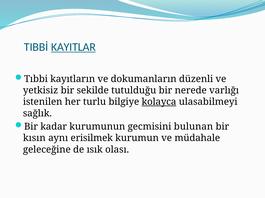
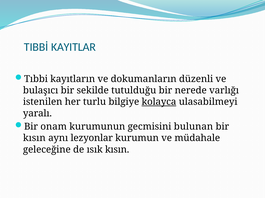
KAYITLAR underline: present -> none (73, 47)
yetkisiz: yetkisiz -> bulaşıcı (41, 91)
sağlık: sağlık -> yaralı (37, 114)
kadar: kadar -> onam (54, 127)
erisilmek: erisilmek -> lezyonlar (92, 139)
ısık olası: olası -> kısın (117, 150)
